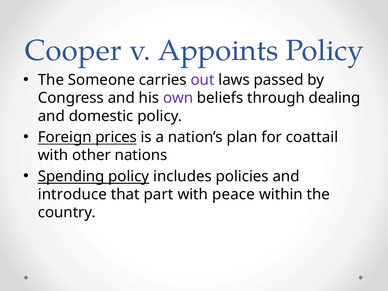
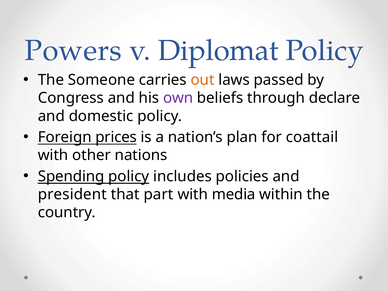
Cooper: Cooper -> Powers (73, 51)
Appoints: Appoints -> Diplomat (218, 51)
out colour: purple -> orange (203, 80)
dealing: dealing -> declare (335, 98)
introduce: introduce -> president (72, 194)
peace: peace -> media (234, 194)
